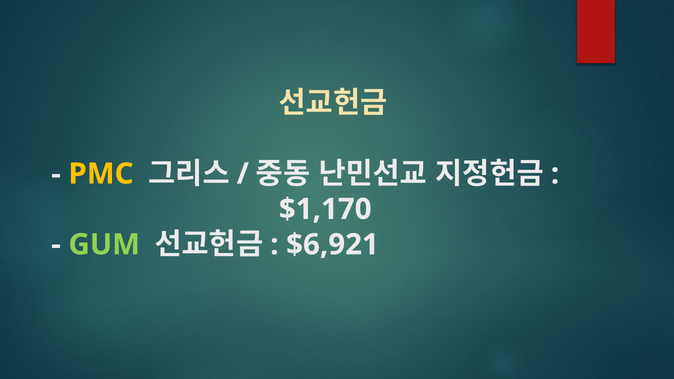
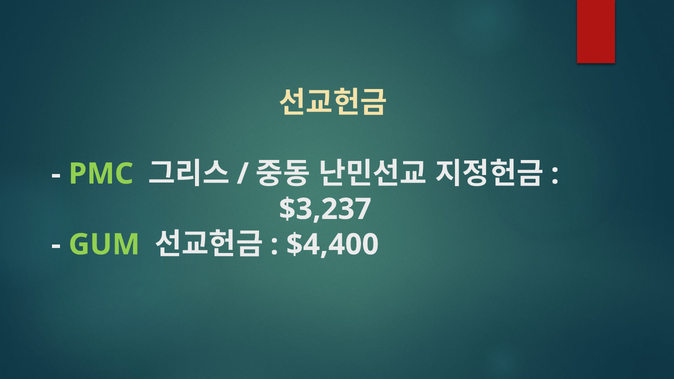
PMC colour: yellow -> light green (101, 174)
$1,170: $1,170 -> $3,237 (325, 209)
$6,921: $6,921 -> $4,400 (333, 245)
